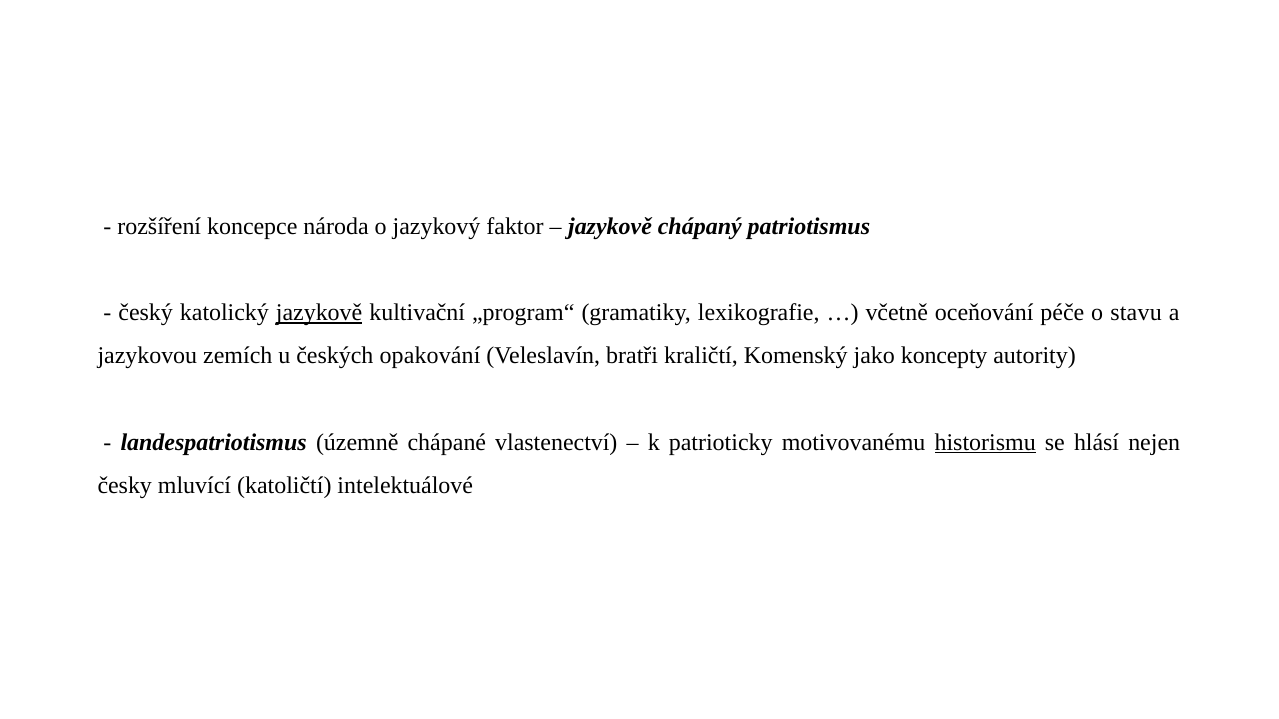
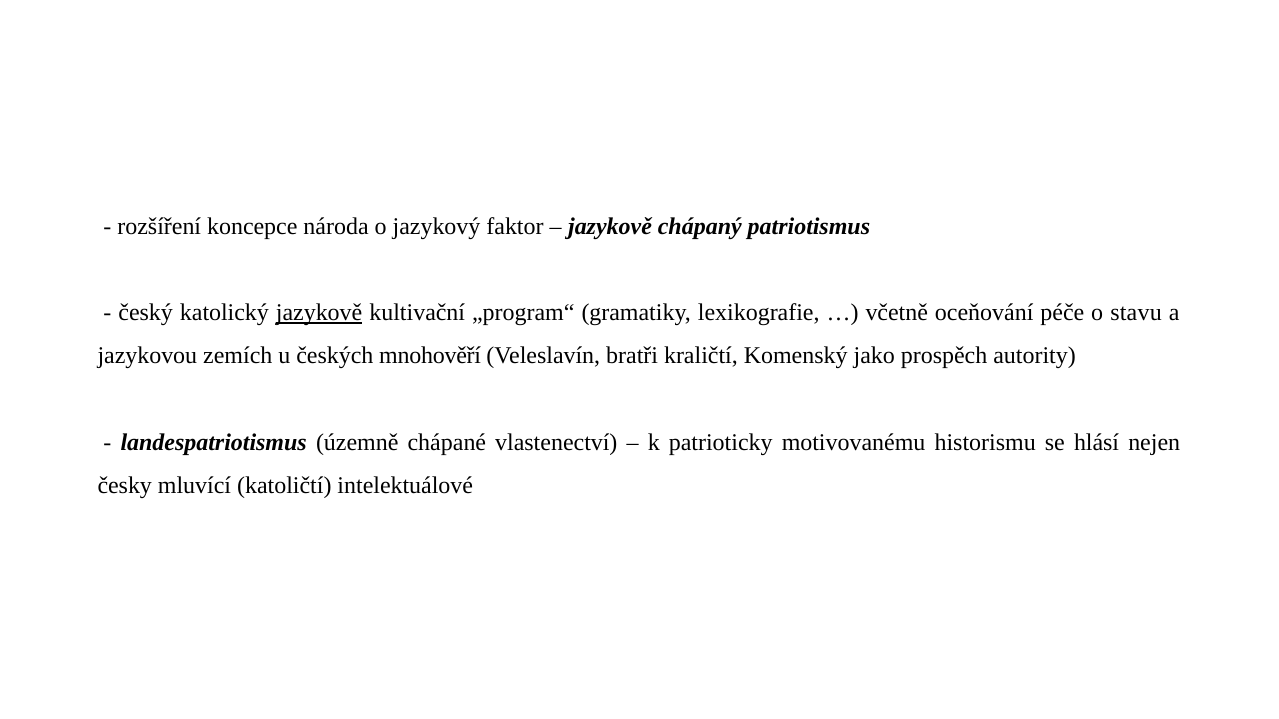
opakování: opakování -> mnohověří (430, 356)
koncepty: koncepty -> prospěch (944, 356)
historismu underline: present -> none (985, 443)
